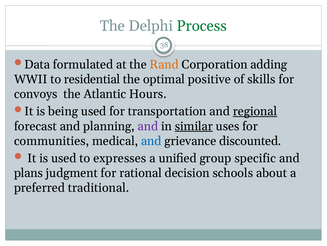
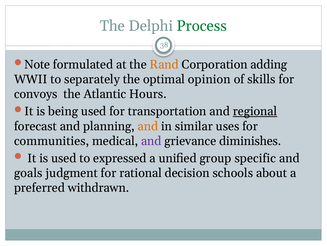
Data: Data -> Note (37, 64)
residential: residential -> separately (92, 79)
positive: positive -> opinion (209, 79)
and colour: purple -> orange (148, 126)
similar underline: present -> none (194, 126)
and colour: blue -> purple (151, 141)
discounted: discounted -> diminishes (250, 141)
expresses: expresses -> expressed (120, 158)
plans: plans -> goals (28, 172)
traditional: traditional -> withdrawn (99, 187)
